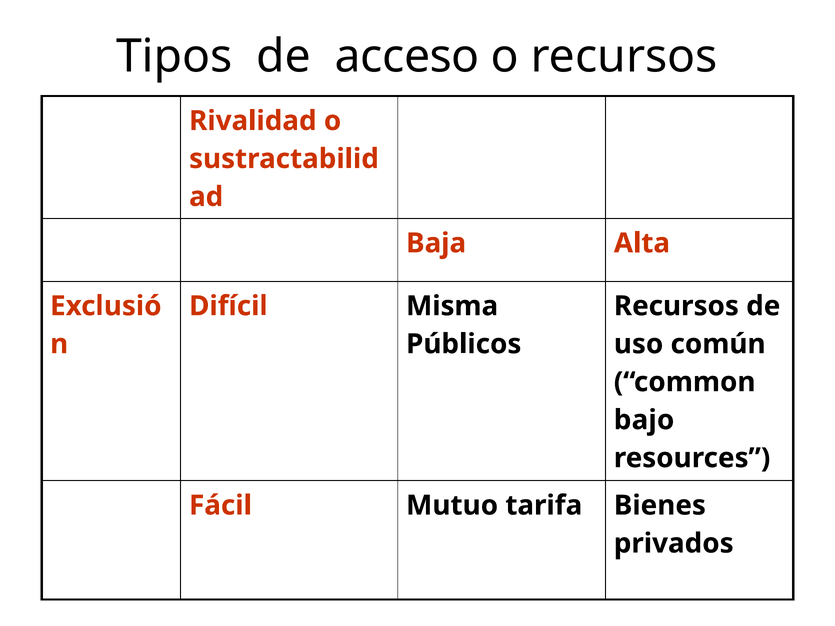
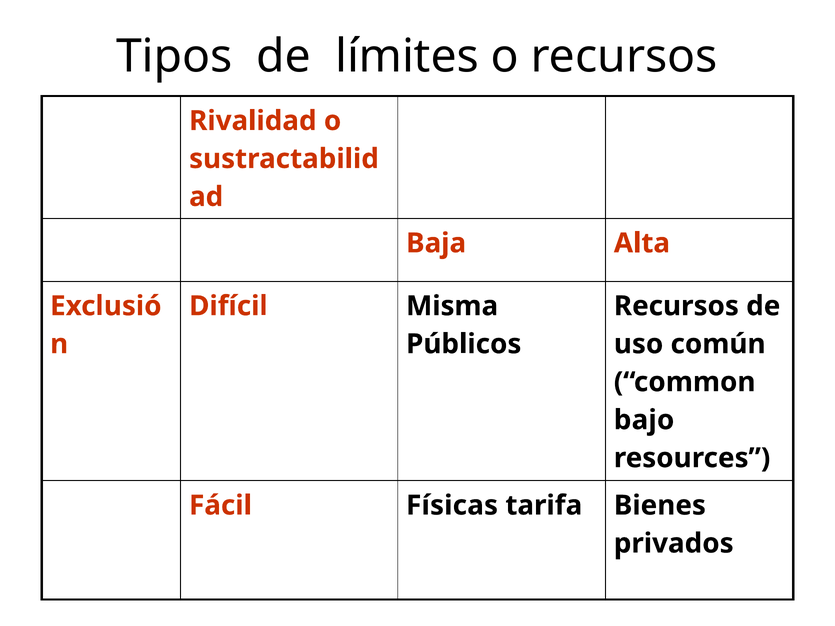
acceso: acceso -> límites (407, 57)
Mutuo: Mutuo -> Físicas (452, 506)
